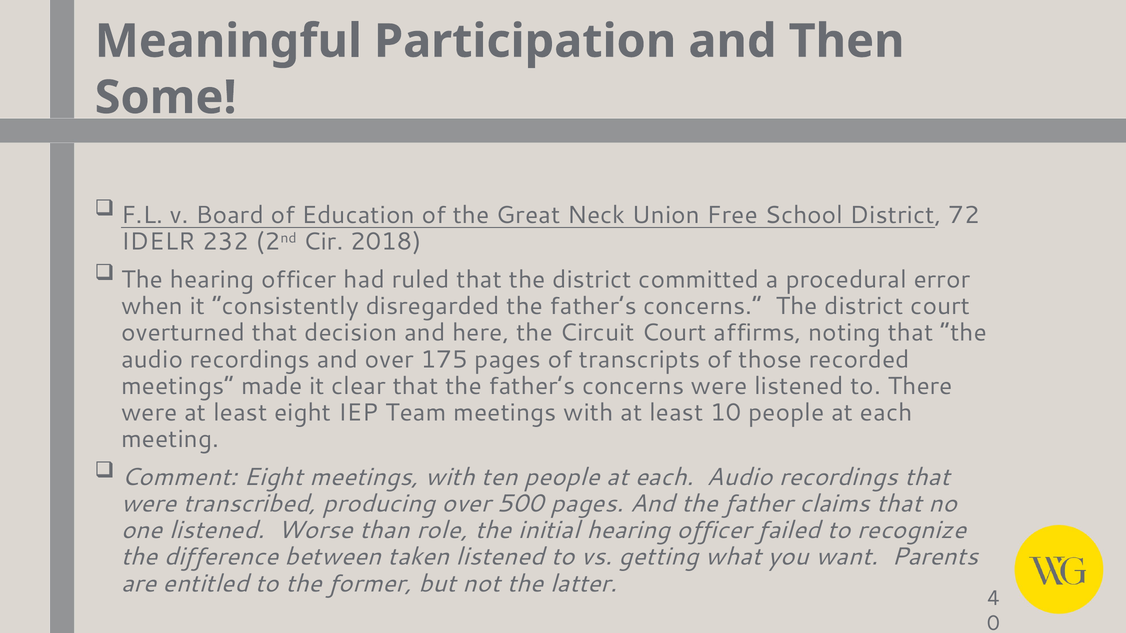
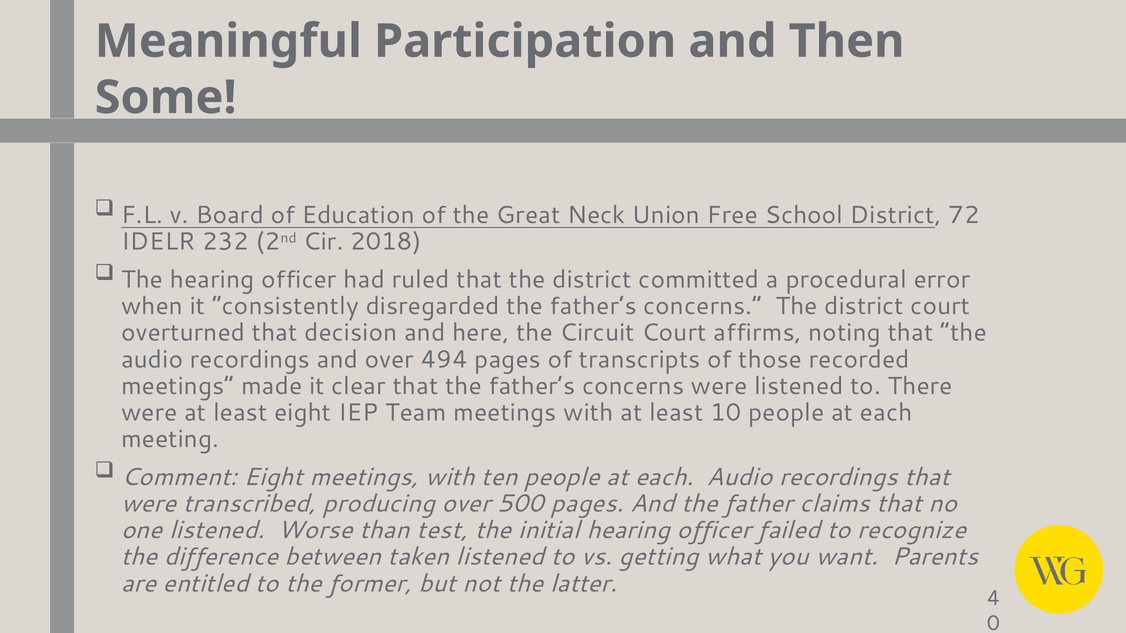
175: 175 -> 494 (444, 360)
role: role -> test (442, 531)
